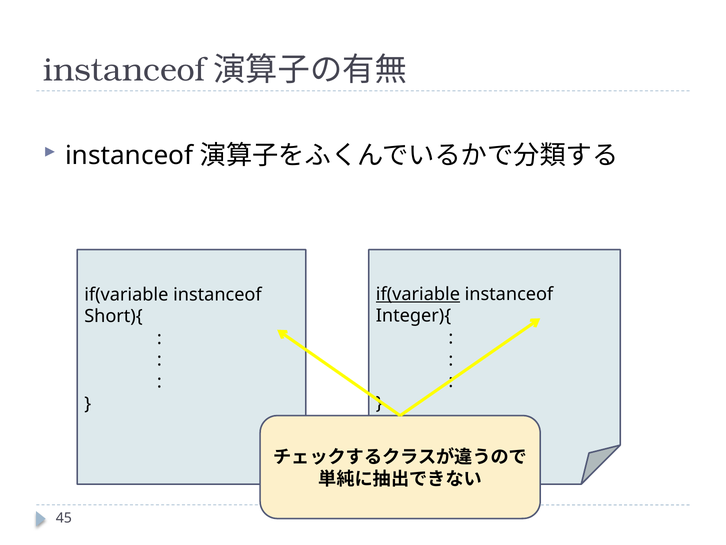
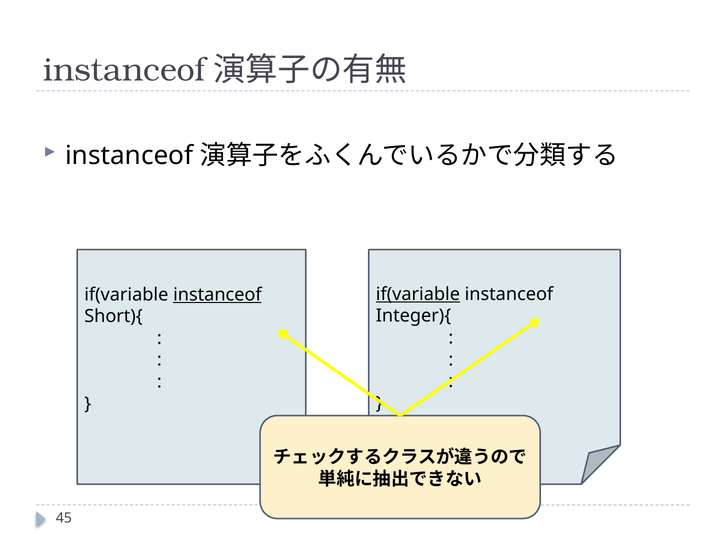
instanceof underline: none -> present (217, 294)
